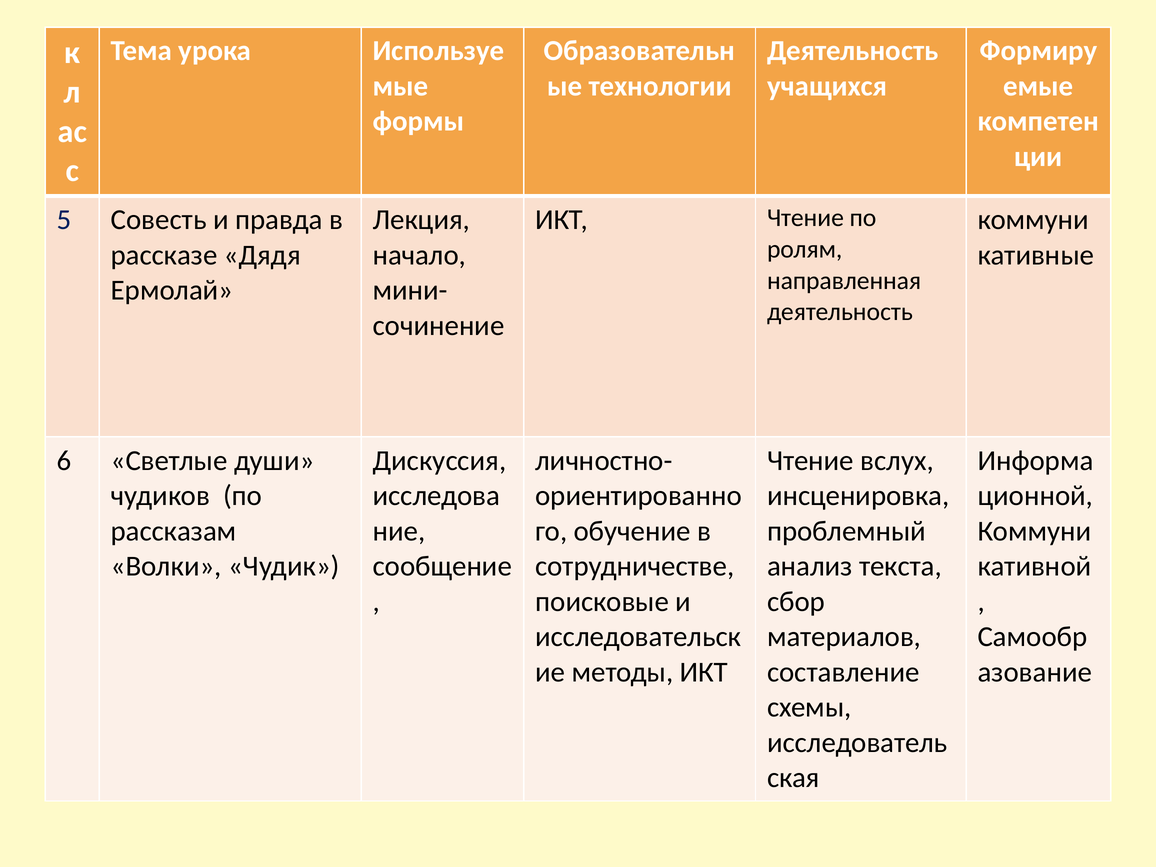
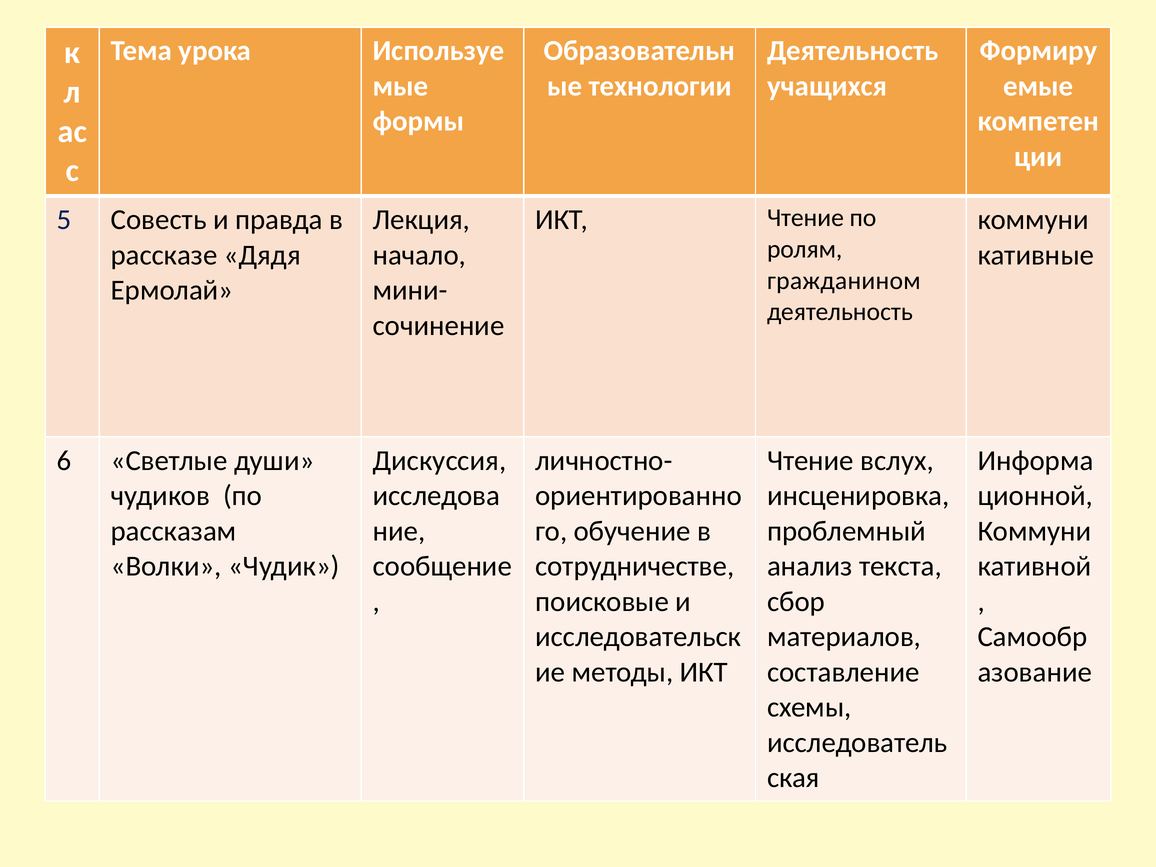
направленная: направленная -> гражданином (844, 281)
